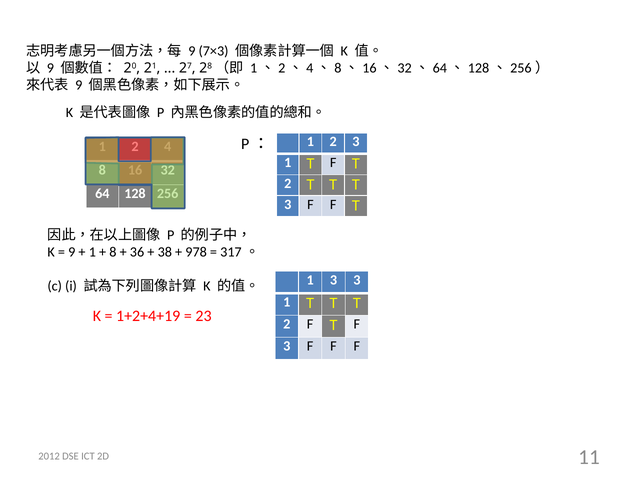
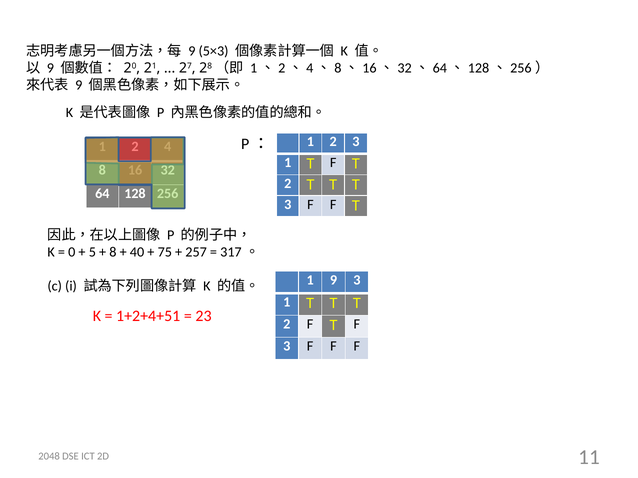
7×3: 7×3 -> 5×3 (214, 51)
9: 9 -> 0 (72, 252)
1: 1 -> 5 (92, 252)
36: 36 -> 40 (137, 252)
38: 38 -> 75 (165, 252)
978: 978 -> 257 (196, 252)
1 3: 3 -> 9 (333, 280)
1+2+4+19: 1+2+4+19 -> 1+2+4+51 (148, 316)
2012: 2012 -> 2048 (49, 457)
